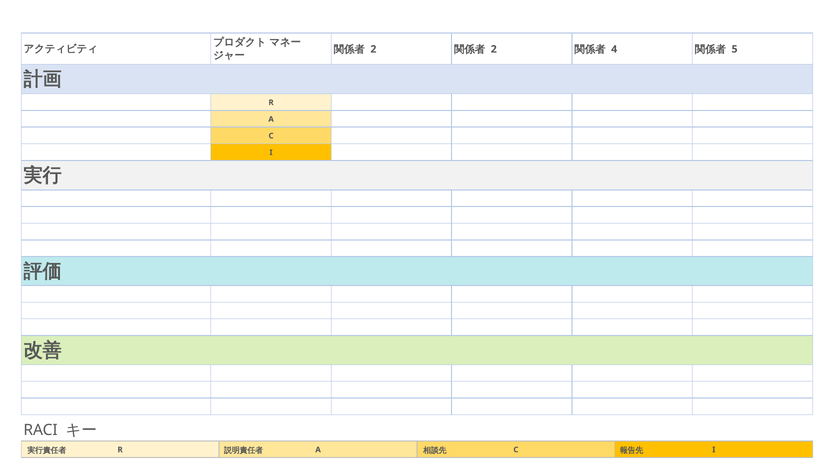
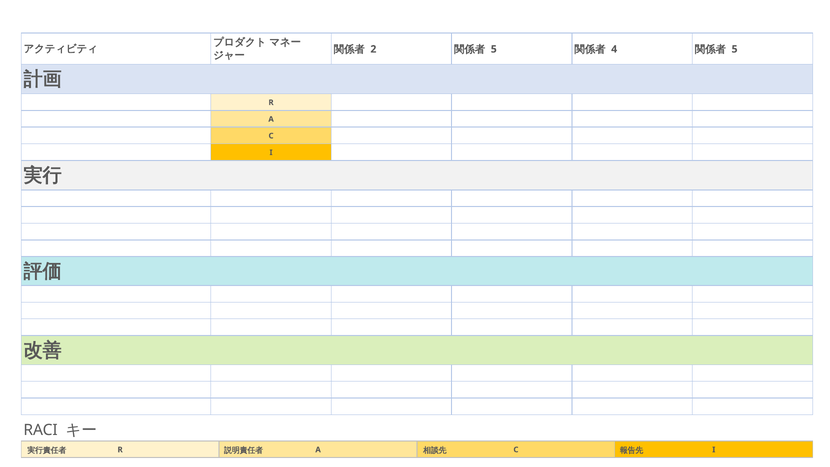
2: 2 -> 5 (494, 49)
